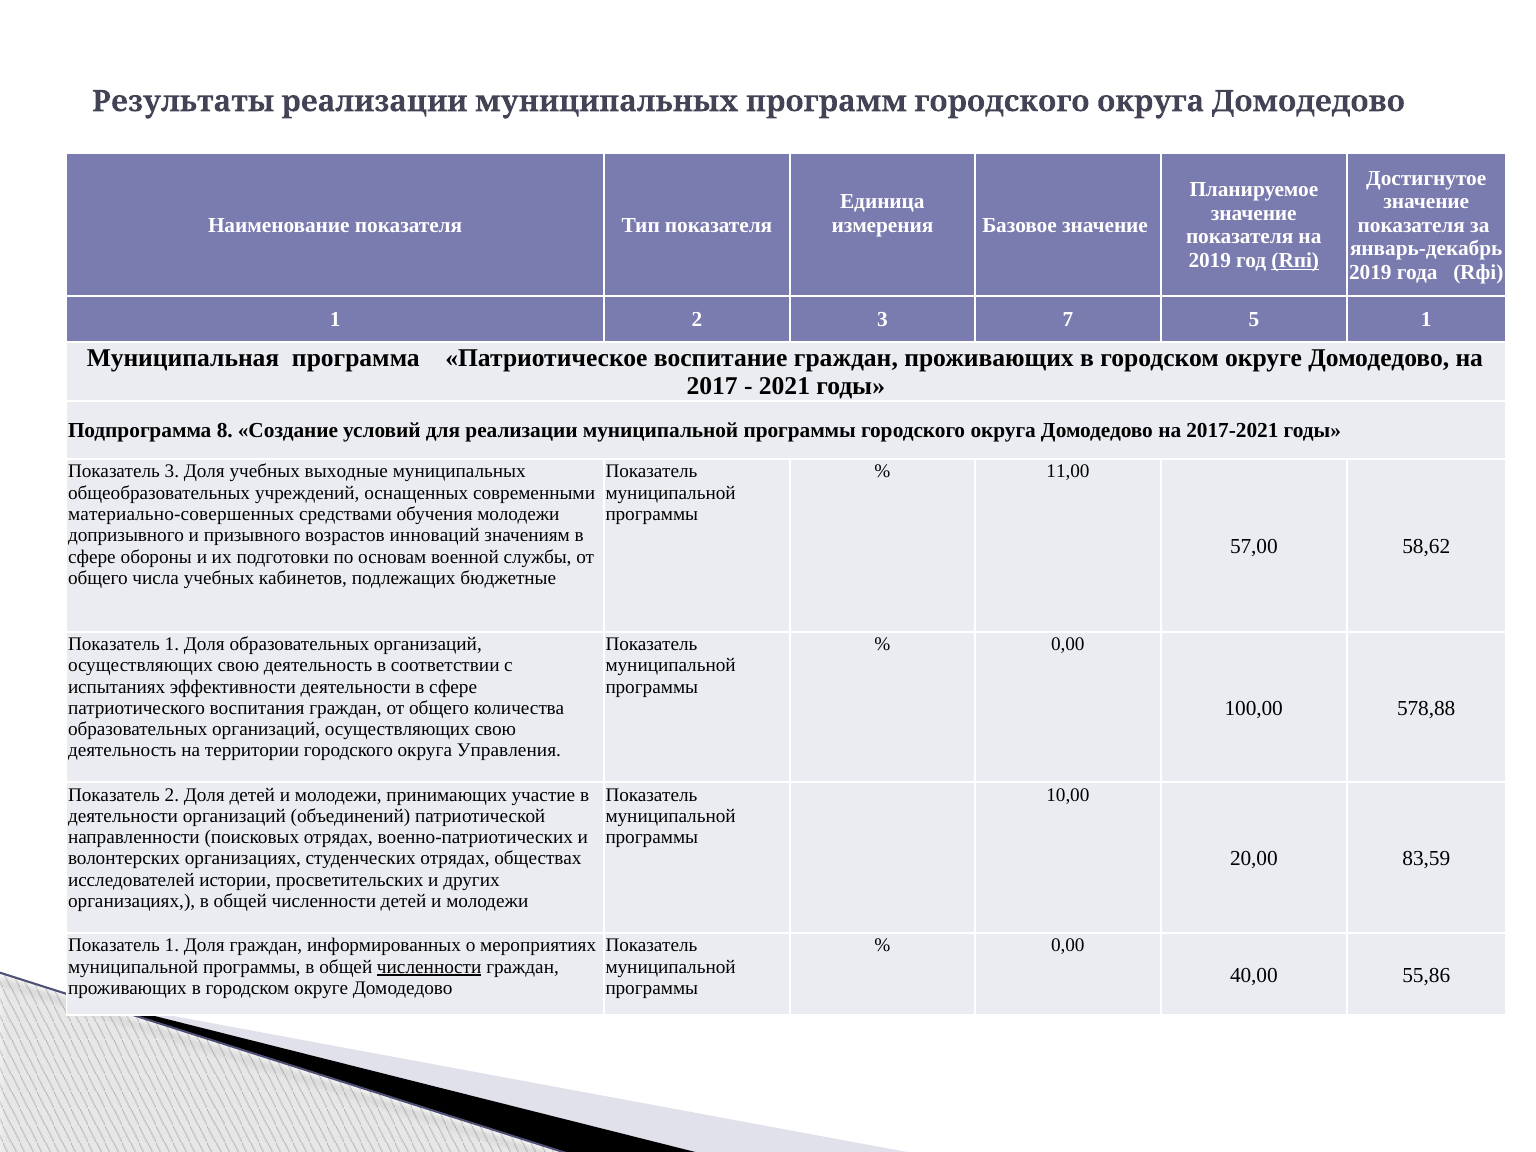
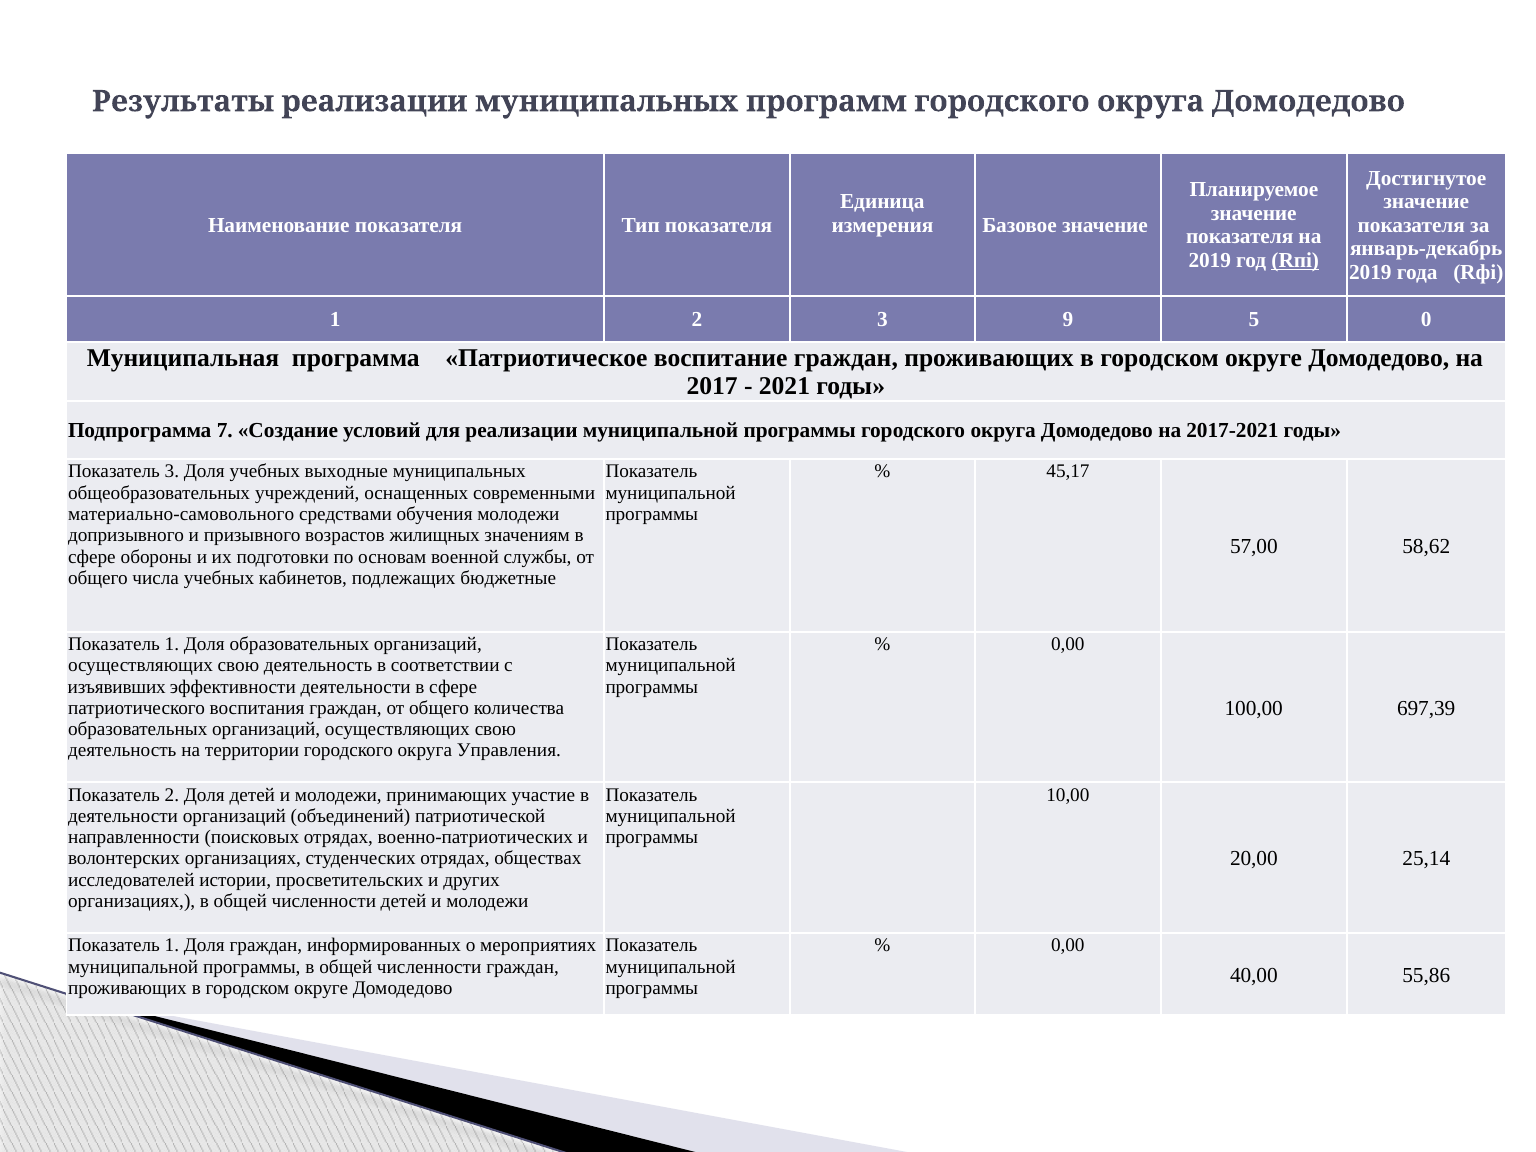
7: 7 -> 9 (1068, 320)
5 1: 1 -> 0 (1426, 320)
8: 8 -> 7 (225, 431)
11,00: 11,00 -> 45,17 (1068, 472)
материально-совершенных: материально-совершенных -> материально-самовольного (181, 514)
инноваций: инноваций -> жилищных (435, 535)
испытаниях: испытаниях -> изъявивших (117, 687)
578,88: 578,88 -> 697,39 (1426, 708)
83,59: 83,59 -> 25,14 (1426, 859)
численности underline: present -> none (429, 967)
